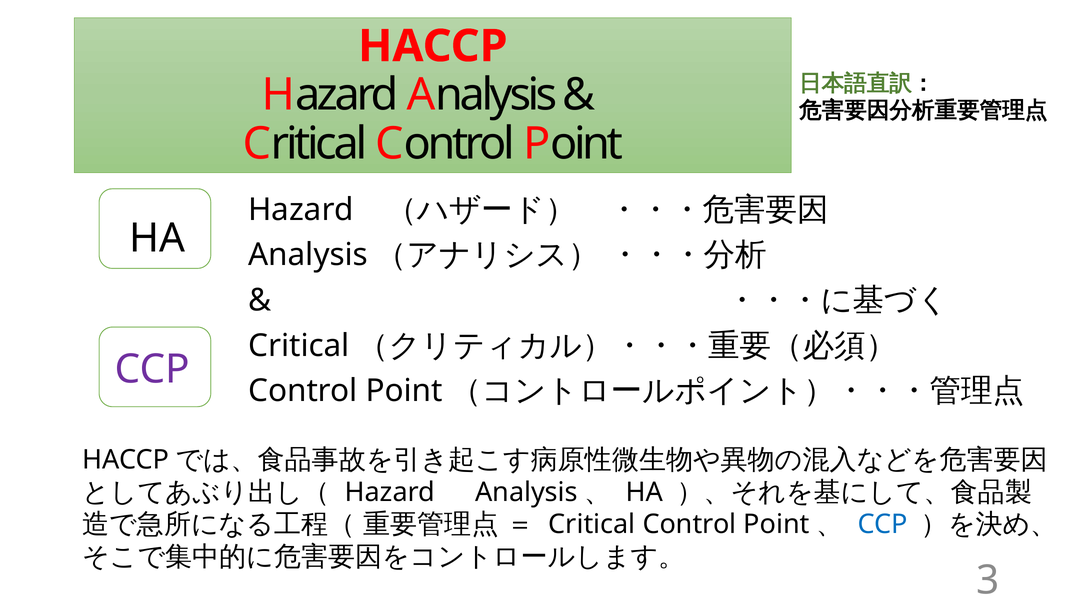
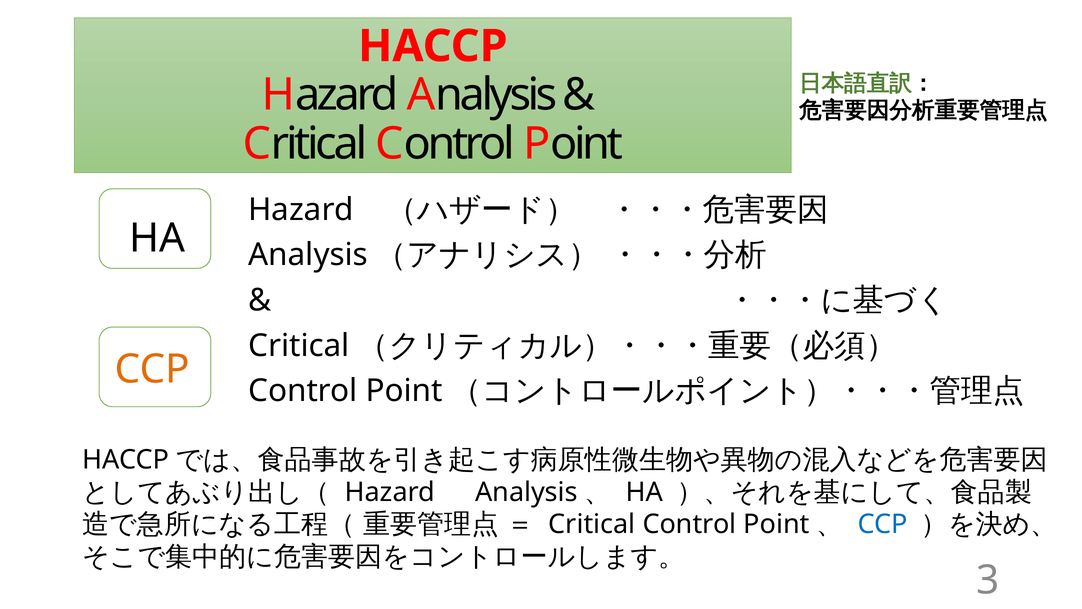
CCP colour: purple -> orange (152, 369)
